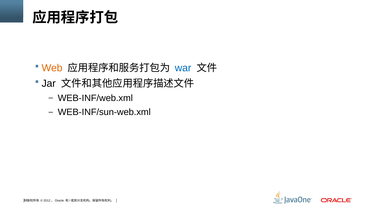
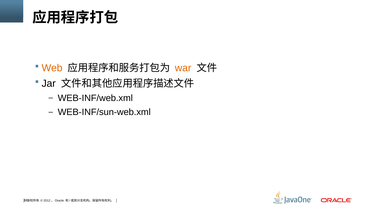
war colour: blue -> orange (183, 68)
